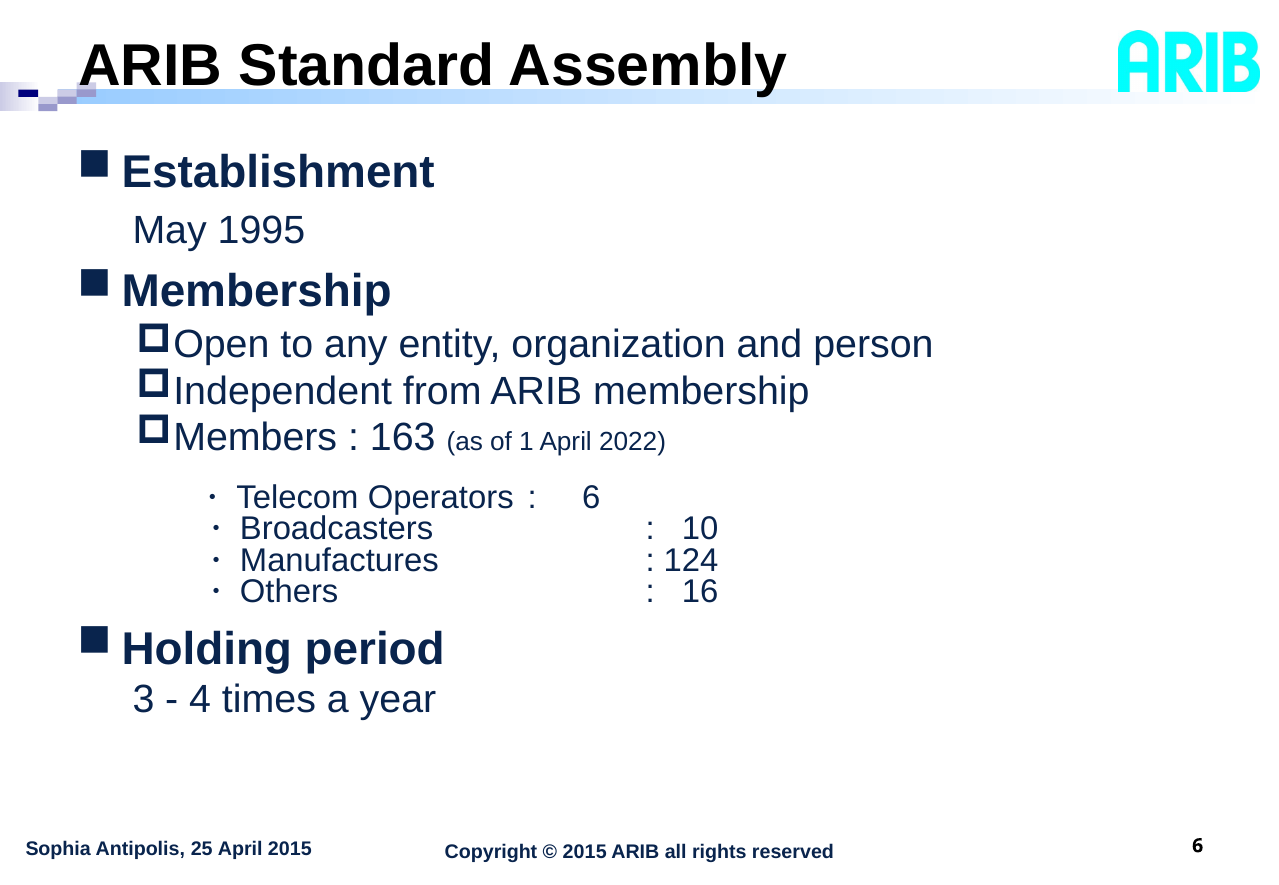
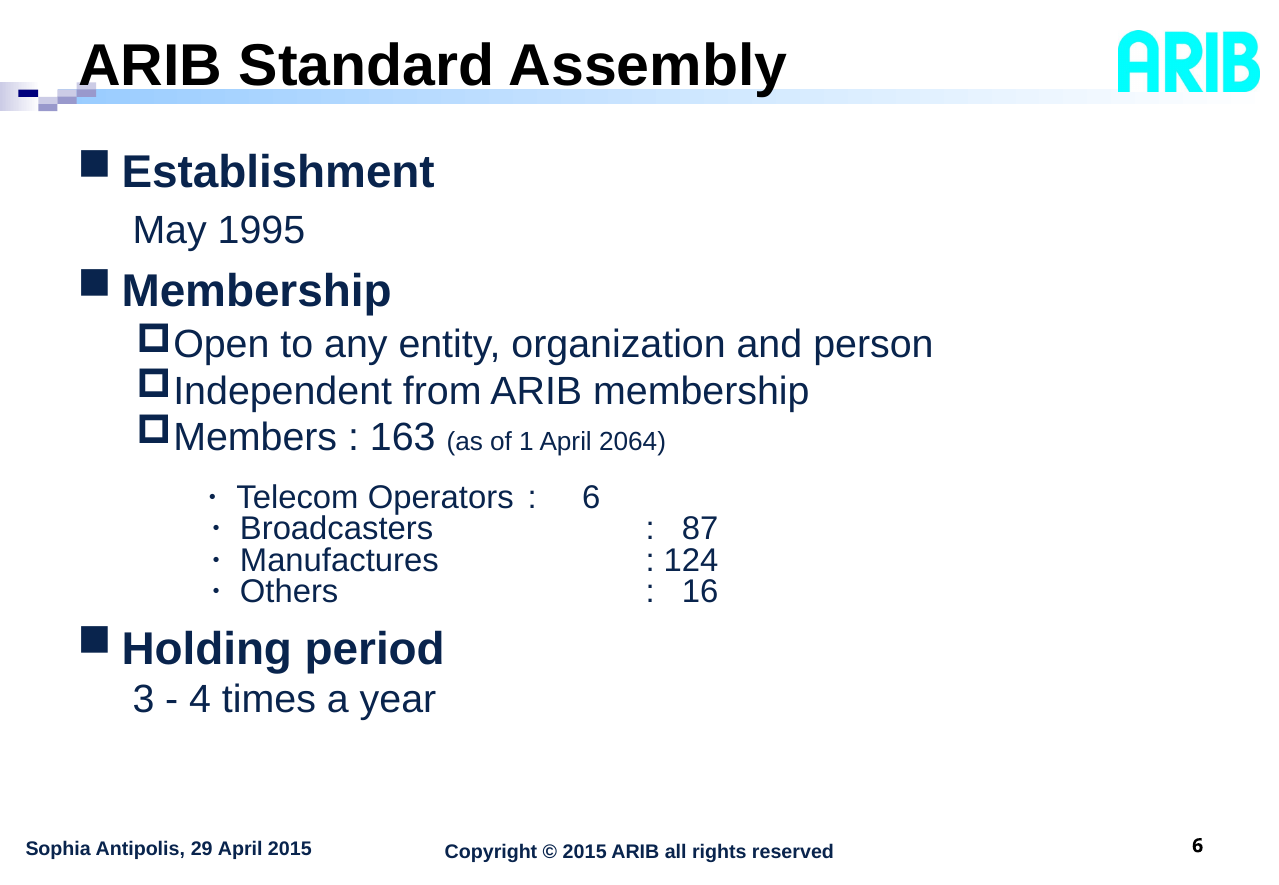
2022: 2022 -> 2064 (633, 442)
10: 10 -> 87 (700, 529)
25: 25 -> 29 (202, 850)
